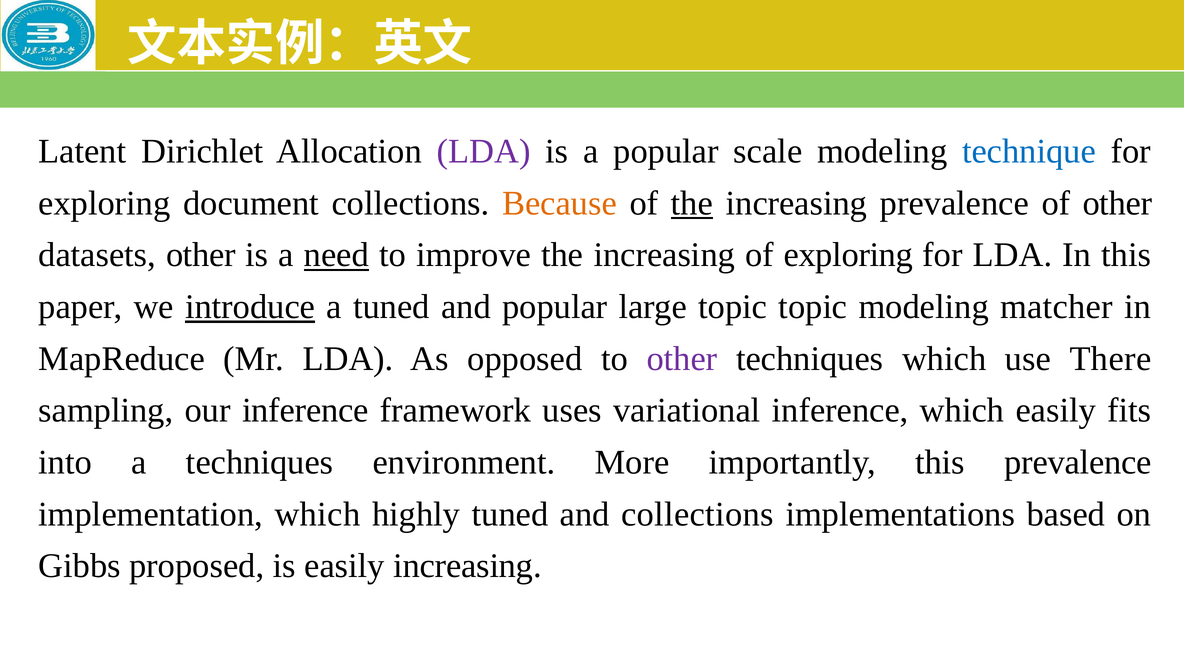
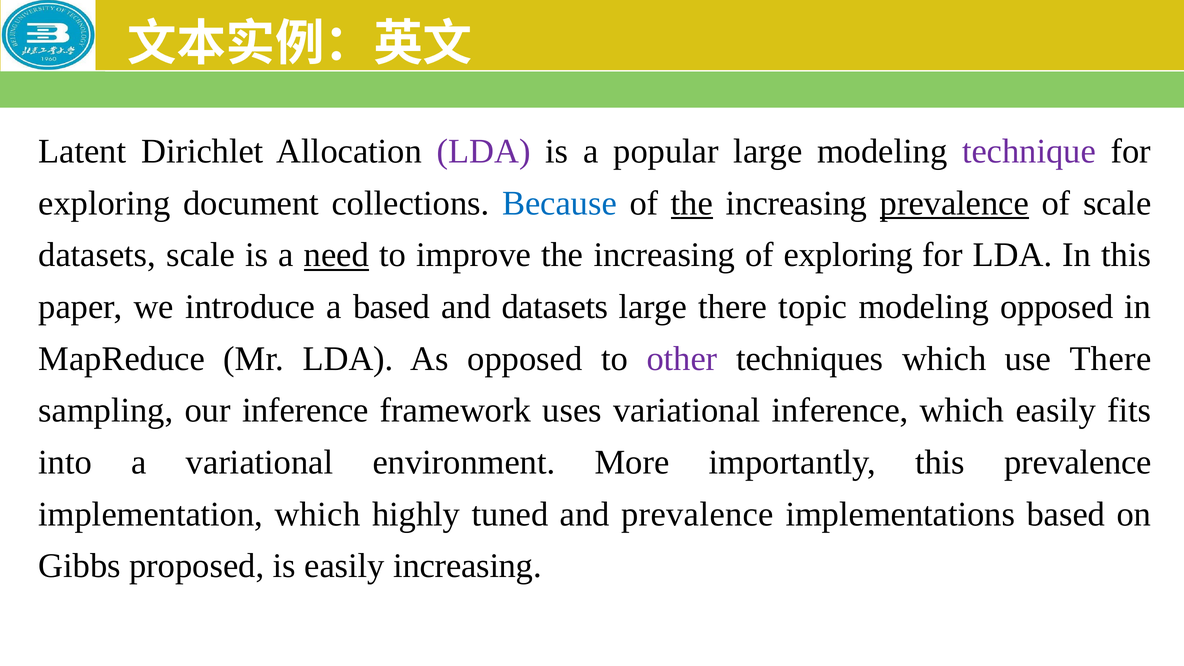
popular scale: scale -> large (768, 151)
technique colour: blue -> purple (1029, 151)
Because colour: orange -> blue (560, 203)
prevalence underline: none -> present (954, 203)
of other: other -> scale (1117, 203)
datasets other: other -> scale (201, 255)
introduce underline: present -> none (250, 307)
a tuned: tuned -> based (392, 307)
and popular: popular -> datasets (555, 307)
large topic: topic -> there (733, 307)
modeling matcher: matcher -> opposed (1057, 307)
a techniques: techniques -> variational (260, 462)
and collections: collections -> prevalence (697, 514)
